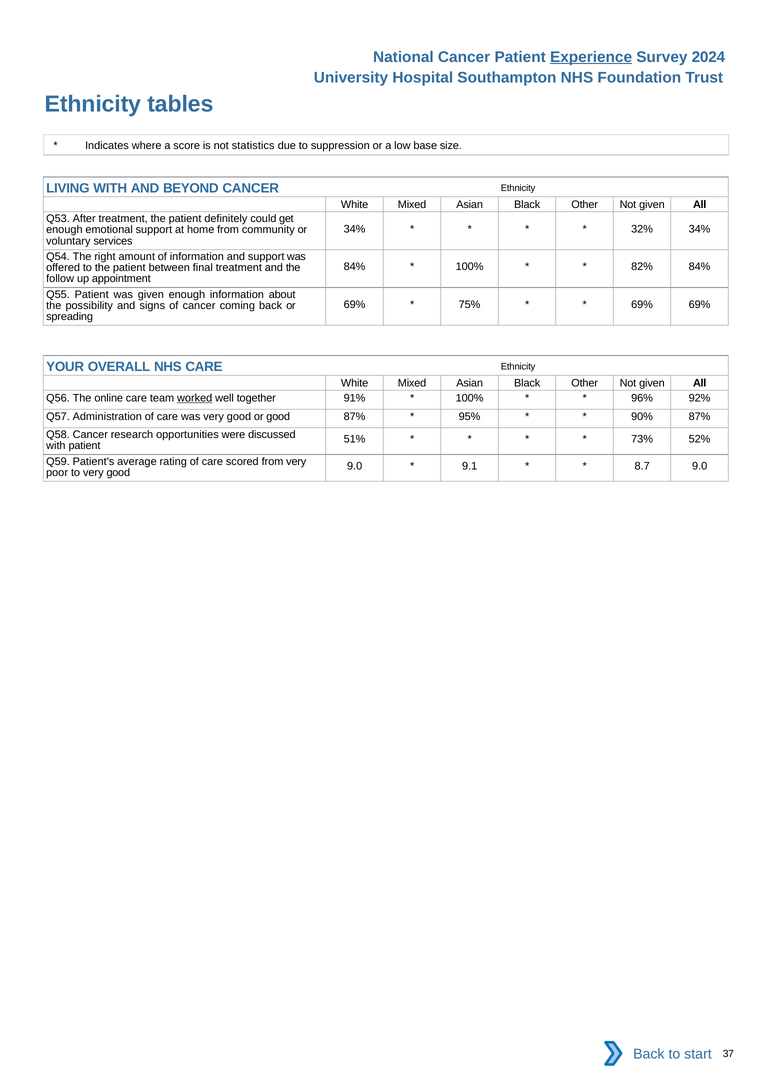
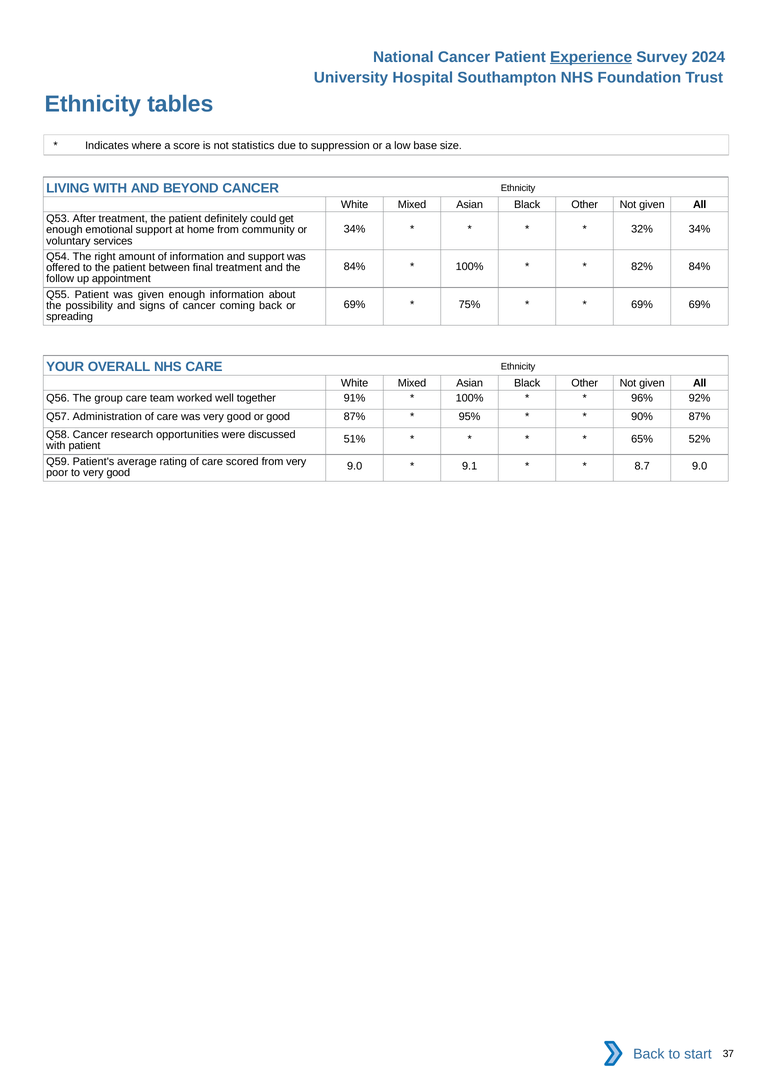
online: online -> group (109, 398)
worked underline: present -> none (195, 398)
73%: 73% -> 65% (642, 439)
